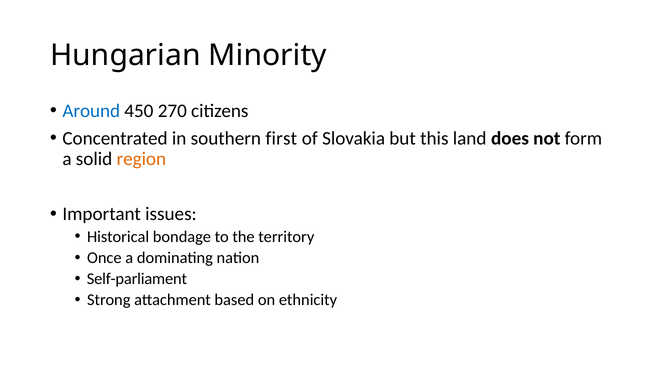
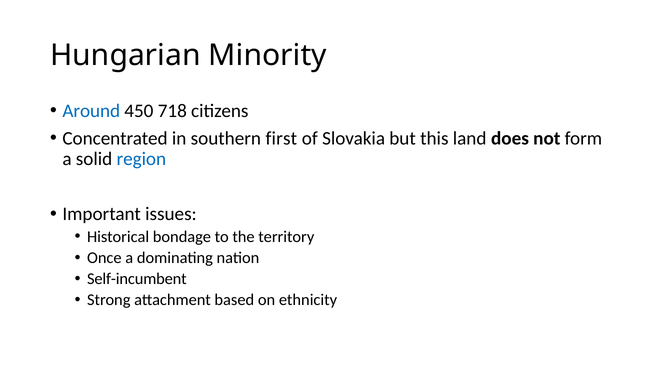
270: 270 -> 718 (172, 111)
region colour: orange -> blue (141, 159)
Self-parliament: Self-parliament -> Self-incumbent (137, 279)
